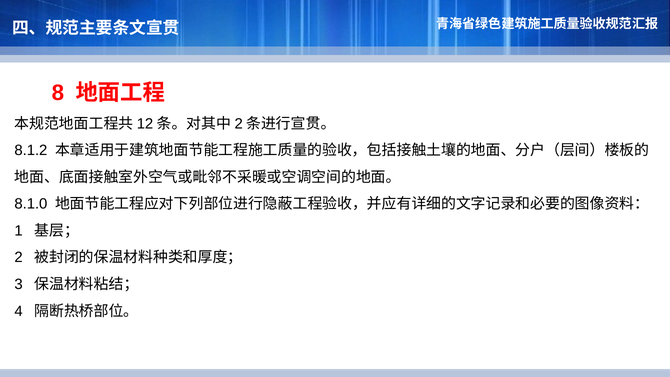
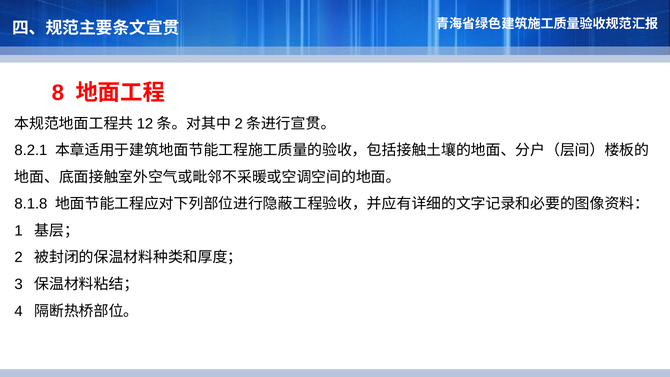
8.1.2: 8.1.2 -> 8.2.1 (31, 150)
8.1.0: 8.1.0 -> 8.1.8 (31, 204)
